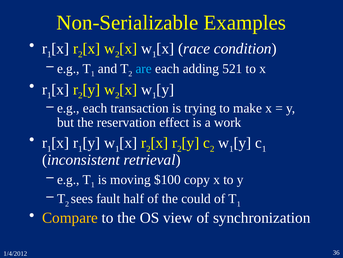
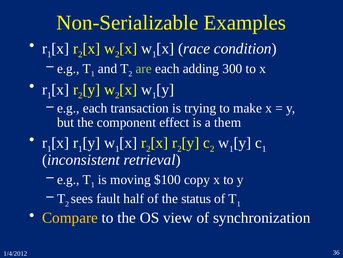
are colour: light blue -> light green (144, 69)
521: 521 -> 300 (232, 69)
reservation: reservation -> component (126, 122)
work: work -> them (228, 122)
could: could -> status (196, 198)
